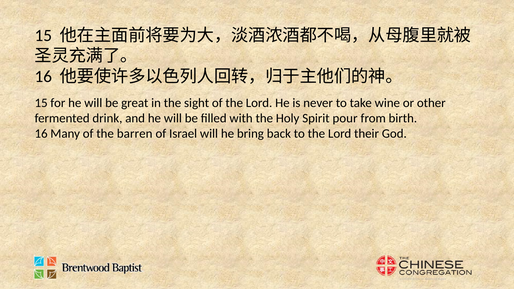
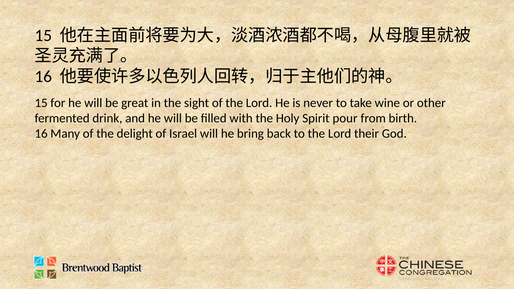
barren: barren -> delight (135, 134)
